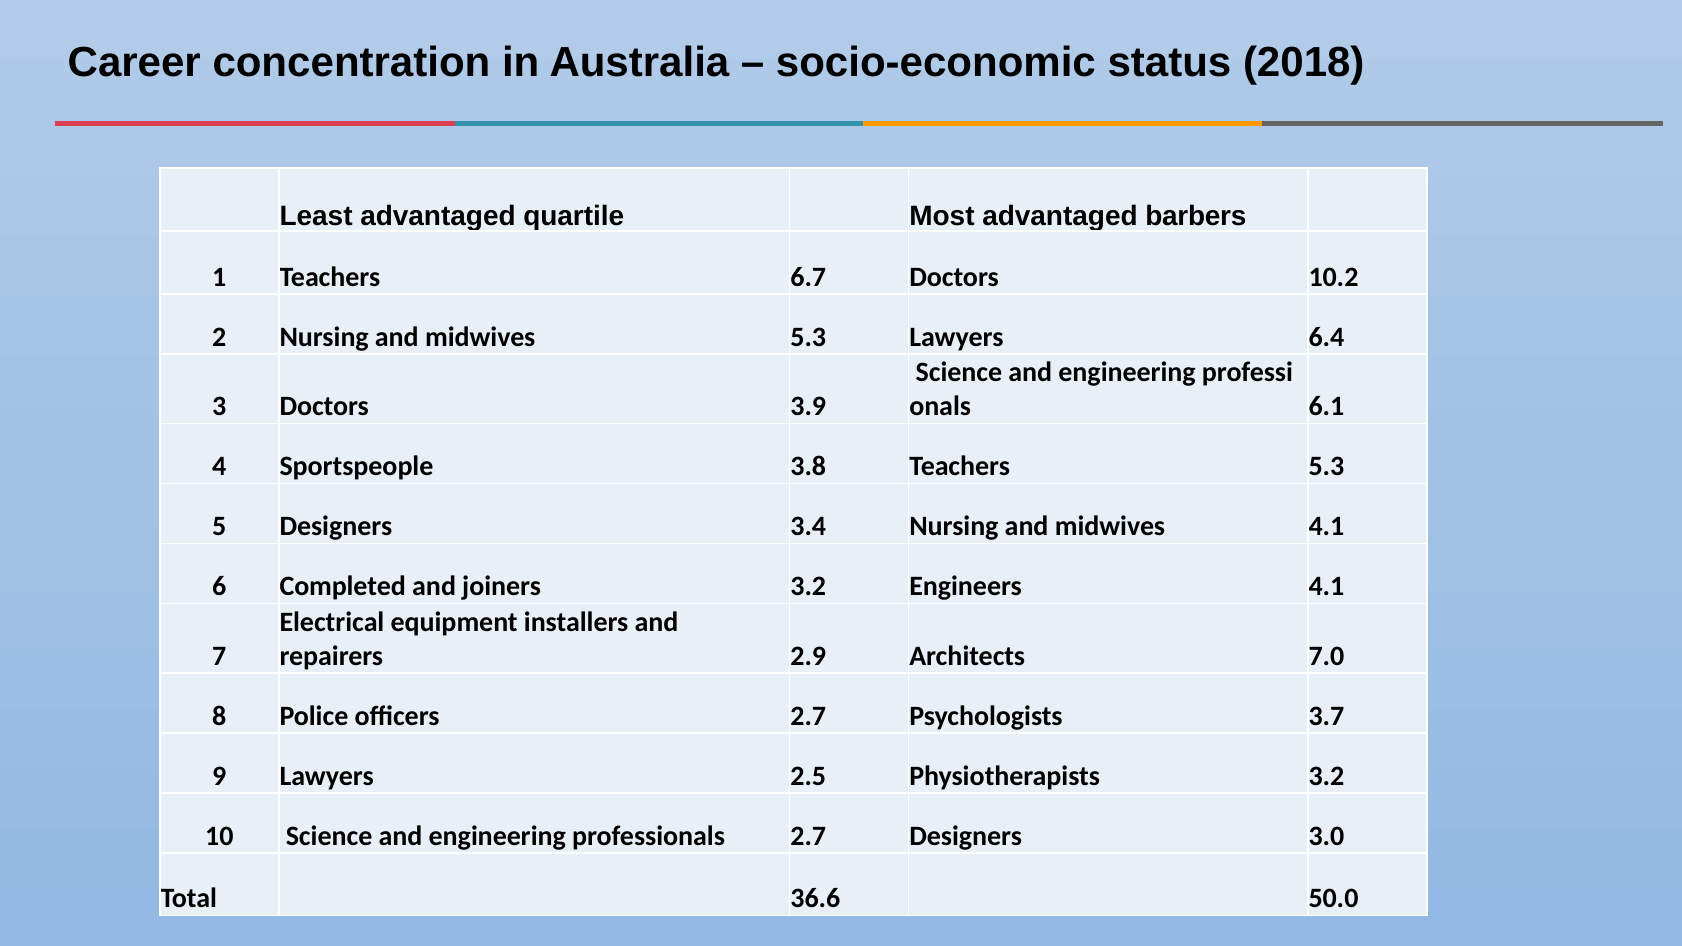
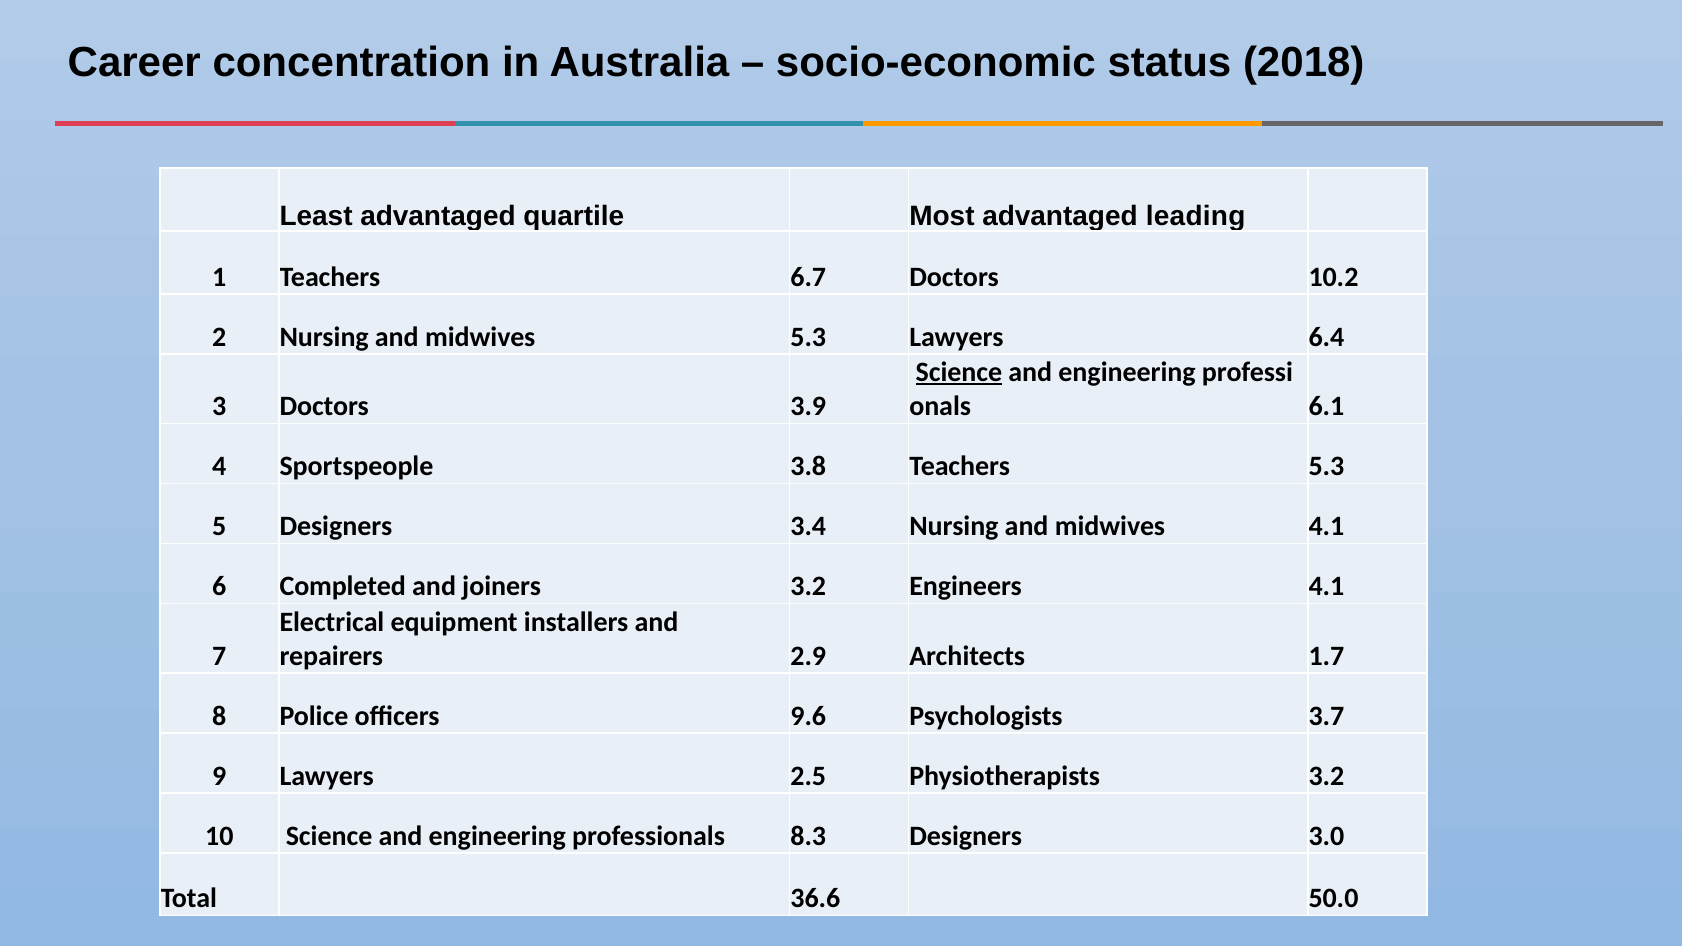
barbers: barbers -> leading (1196, 216)
Science underline: none -> present (959, 372)
7.0: 7.0 -> 1.7 (1326, 656)
officers 2.7: 2.7 -> 9.6 (808, 716)
professionals 2.7: 2.7 -> 8.3 (808, 836)
